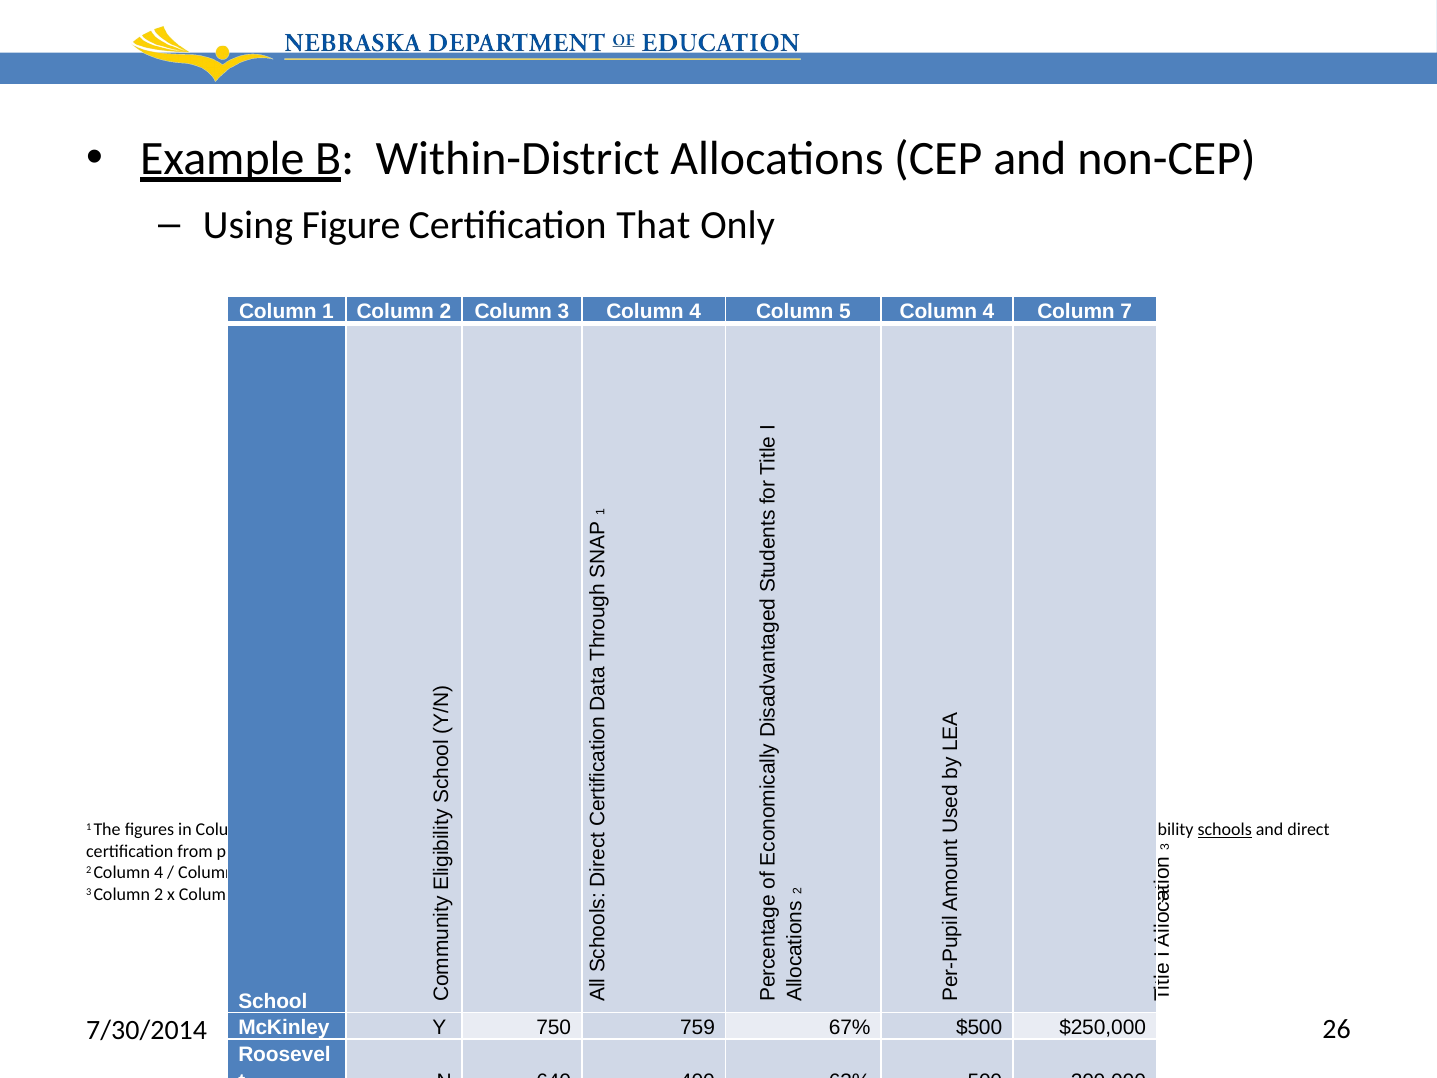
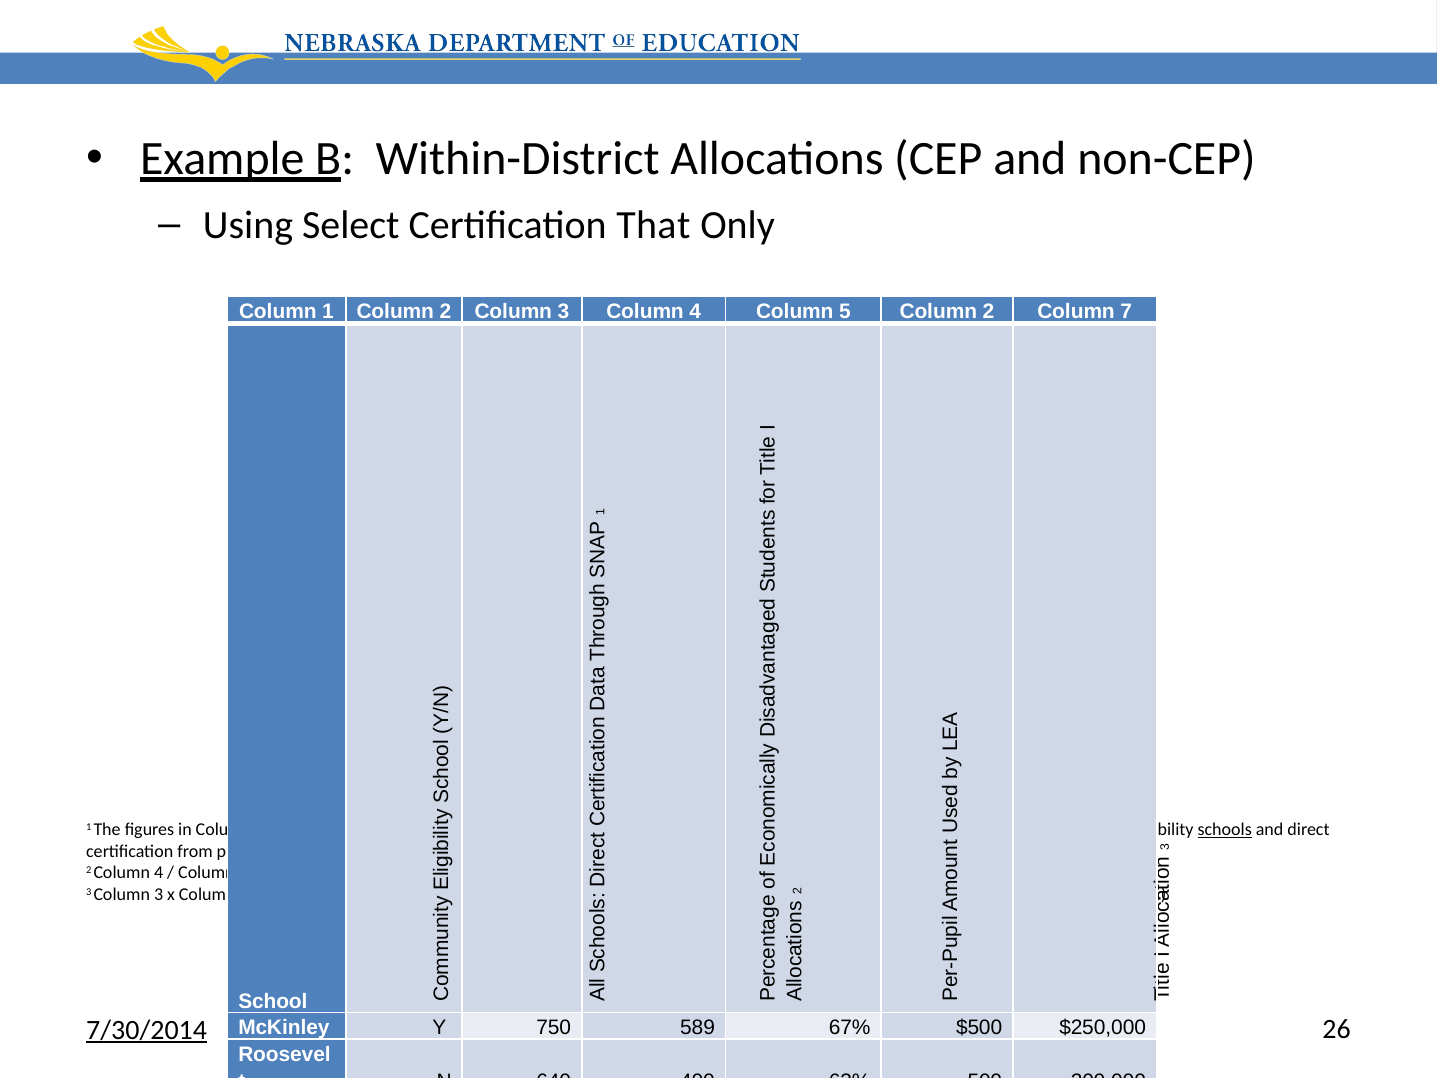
Figure: Figure -> Select (351, 225)
5 Column 4: 4 -> 2 (989, 312)
3 Column 2: 2 -> 3 (159, 894)
759: 759 -> 589 (698, 1028)
7/30/2014 underline: none -> present (147, 1030)
